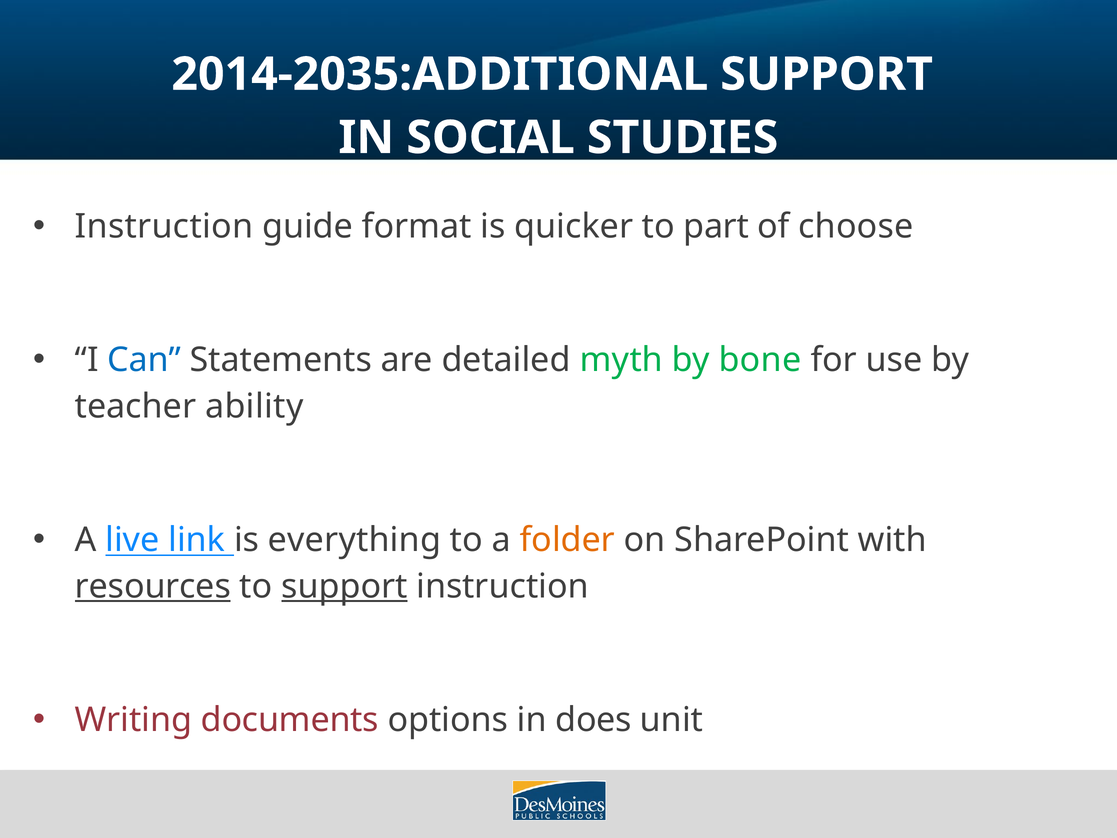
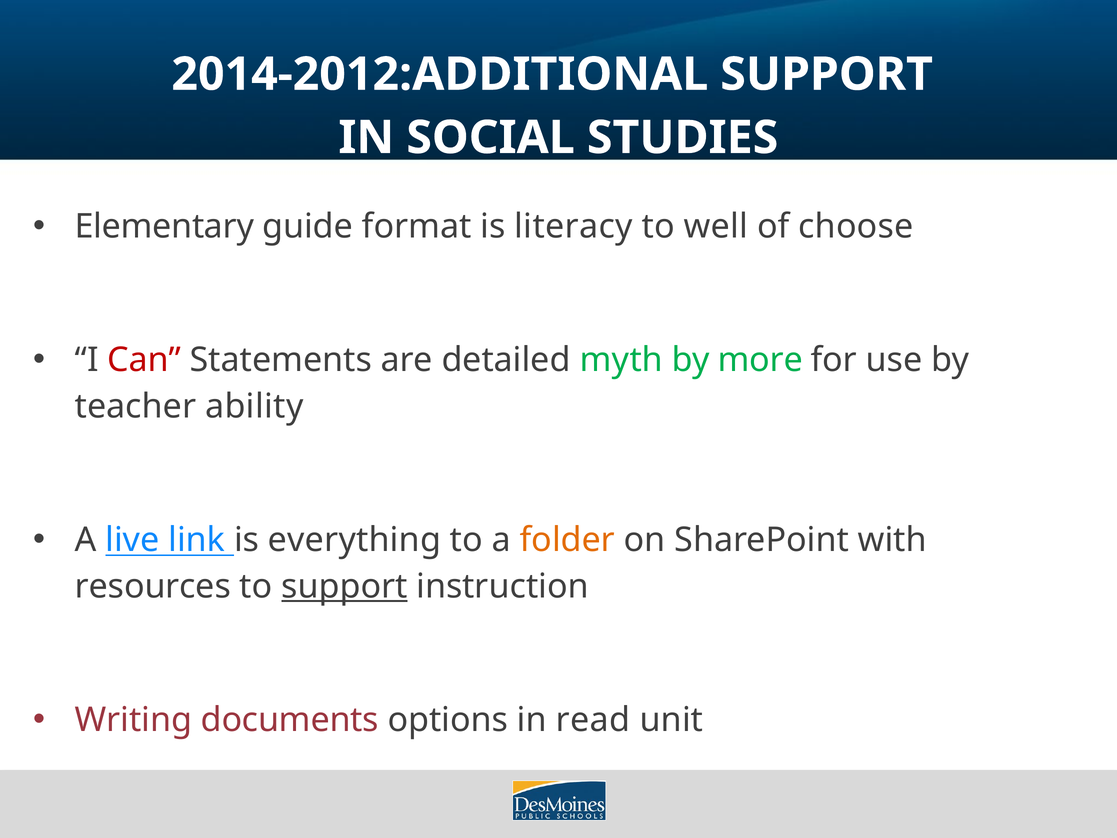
2014-2035:ADDITIONAL: 2014-2035:ADDITIONAL -> 2014-2012:ADDITIONAL (440, 74)
Instruction: Instruction -> Elementary (164, 226)
quicker: quicker -> literacy (574, 226)
part: part -> well (716, 226)
Can colour: blue -> red (144, 360)
bone: bone -> more (760, 360)
resources underline: present -> none (153, 586)
does: does -> read (593, 720)
